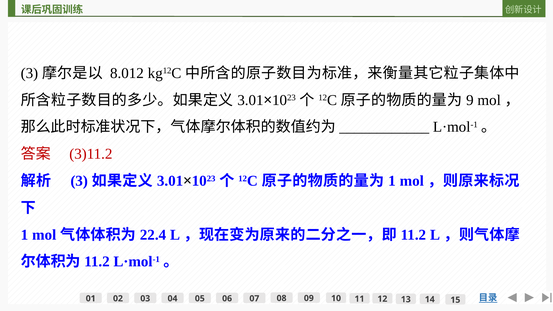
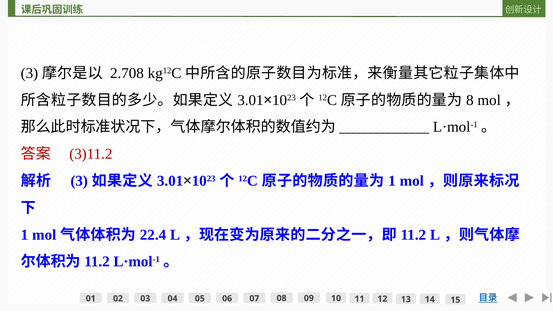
8.012: 8.012 -> 2.708 (127, 73)
9: 9 -> 8 (470, 100)
